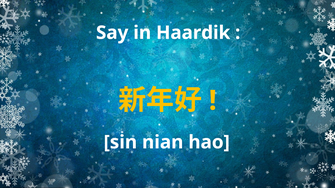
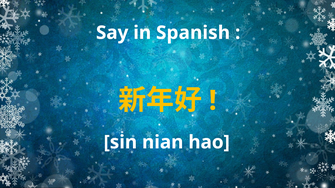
Haardik: Haardik -> Spanish (193, 33)
